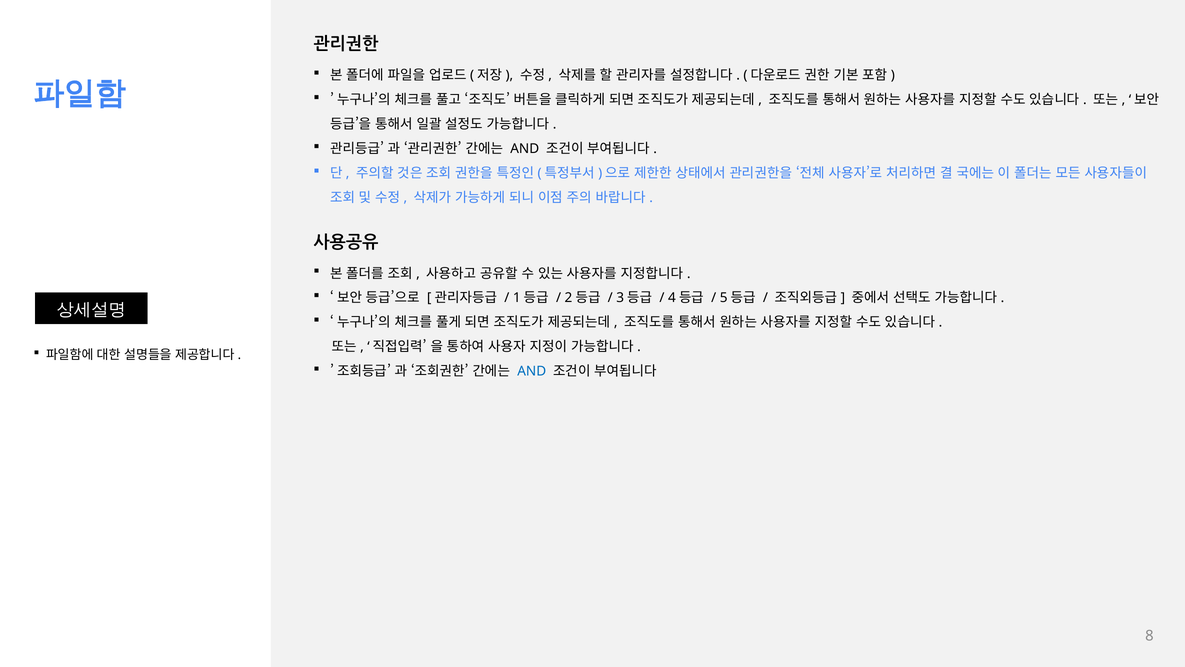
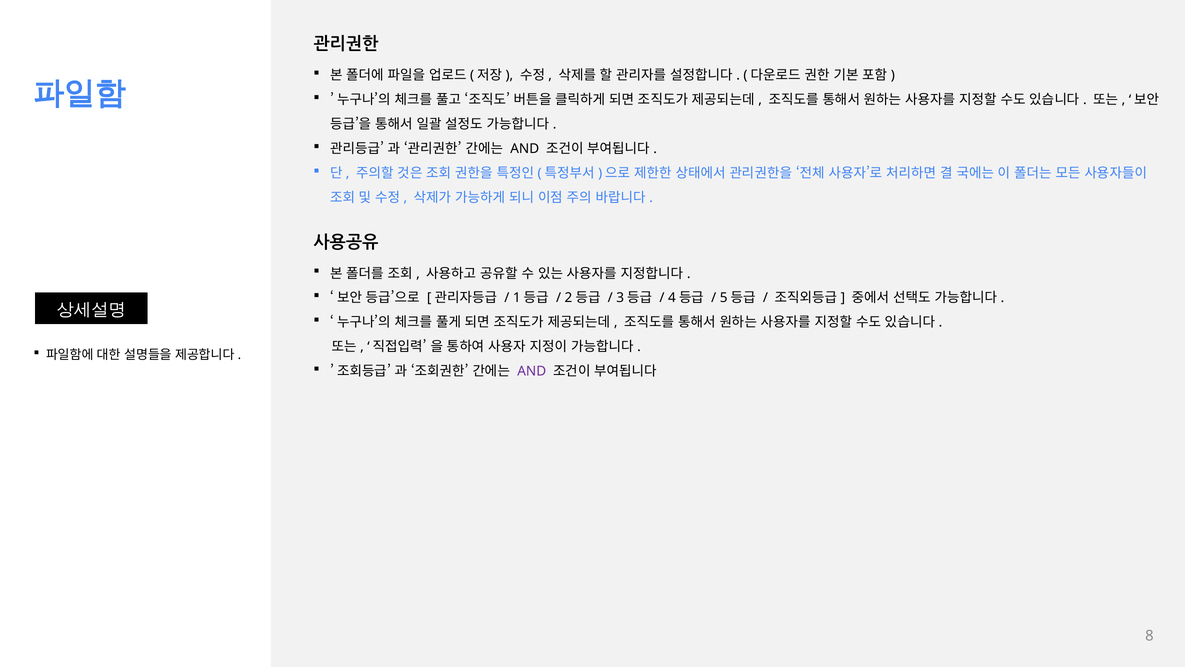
AND colour: blue -> purple (532, 371)
